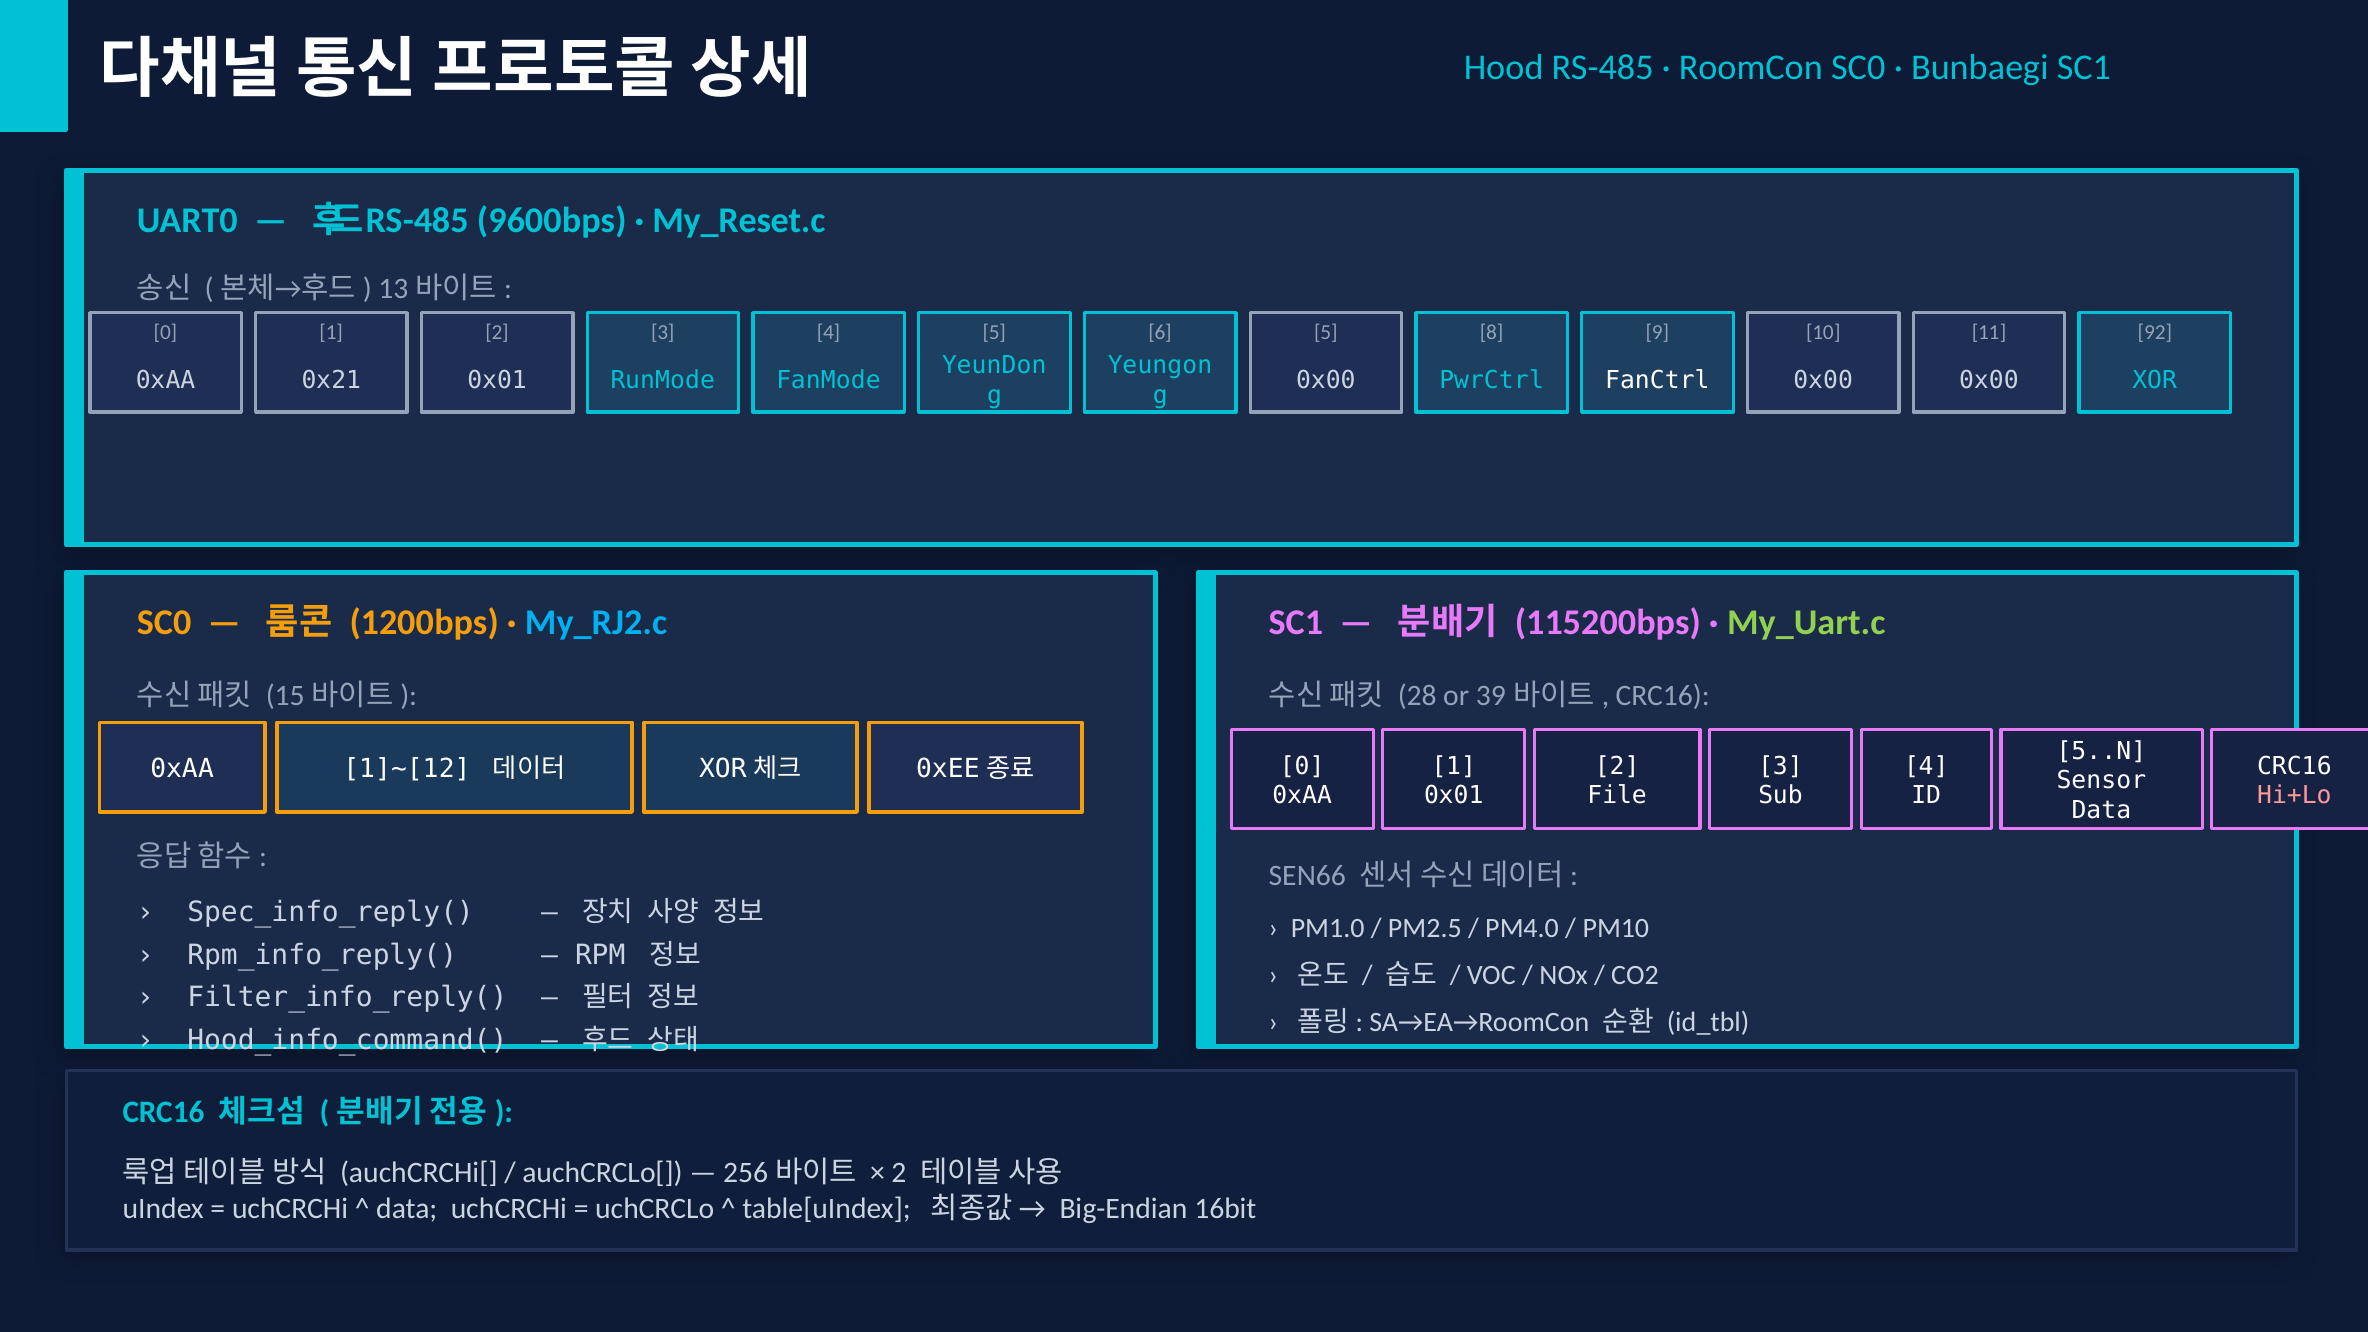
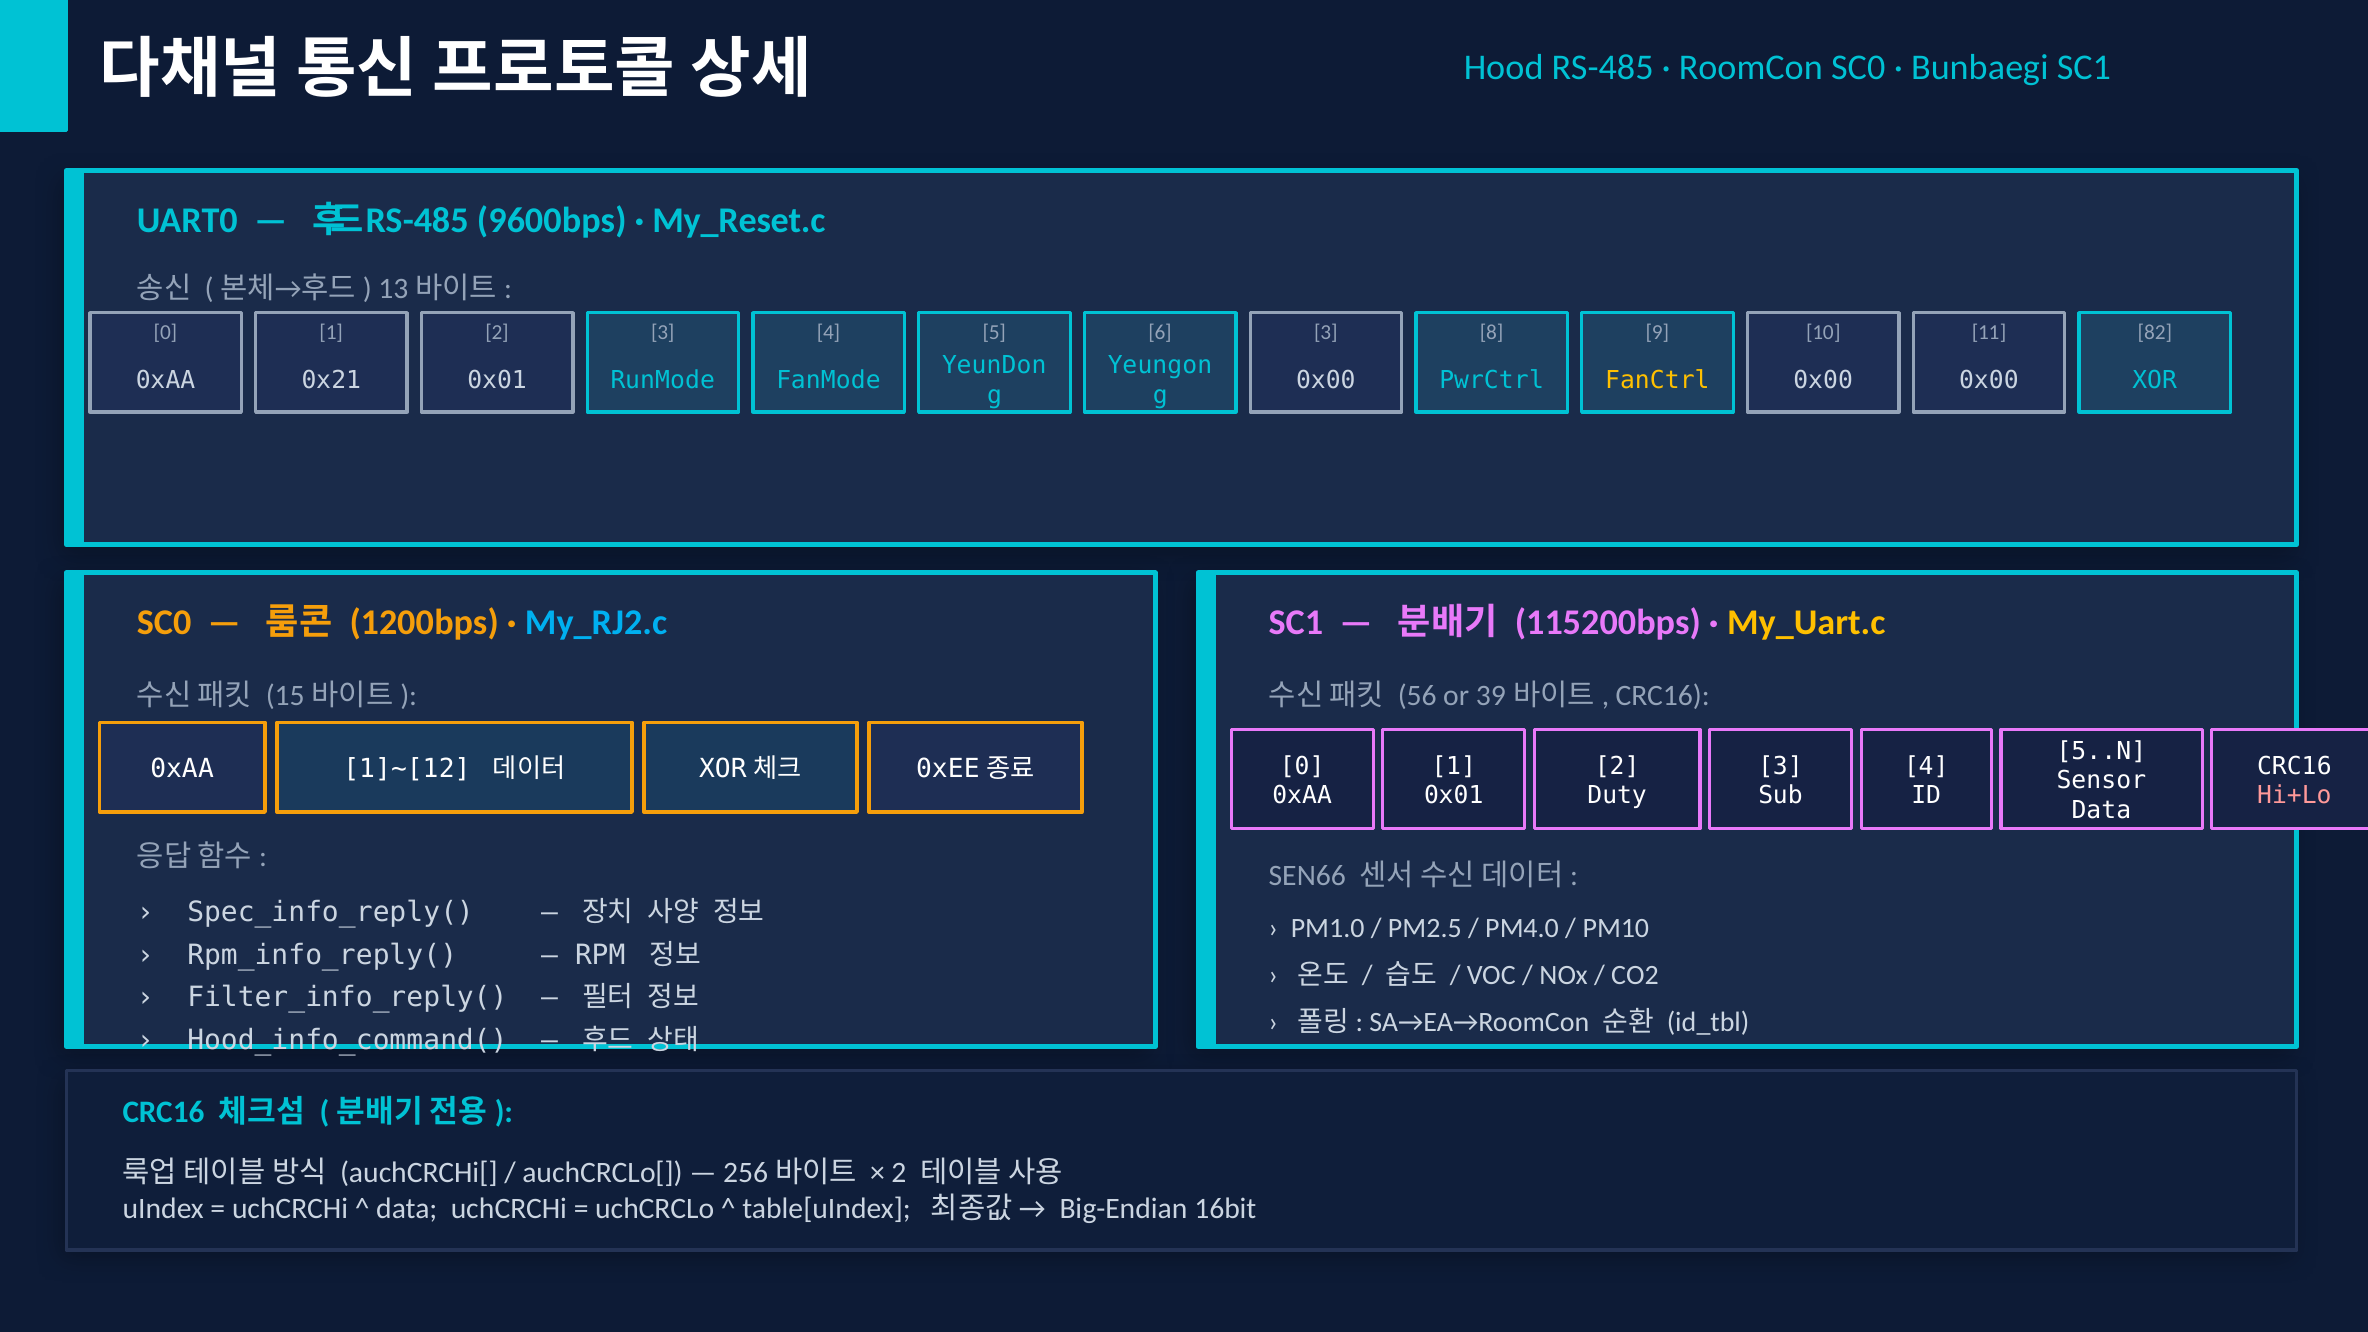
5: 5 -> 3 (1326, 333)
92: 92 -> 82 (2155, 333)
FanCtrl colour: white -> yellow (1657, 381)
My_Uart.c colour: light green -> yellow (1806, 623)
28: 28 -> 56 (1417, 696)
File: File -> Duty (1617, 796)
